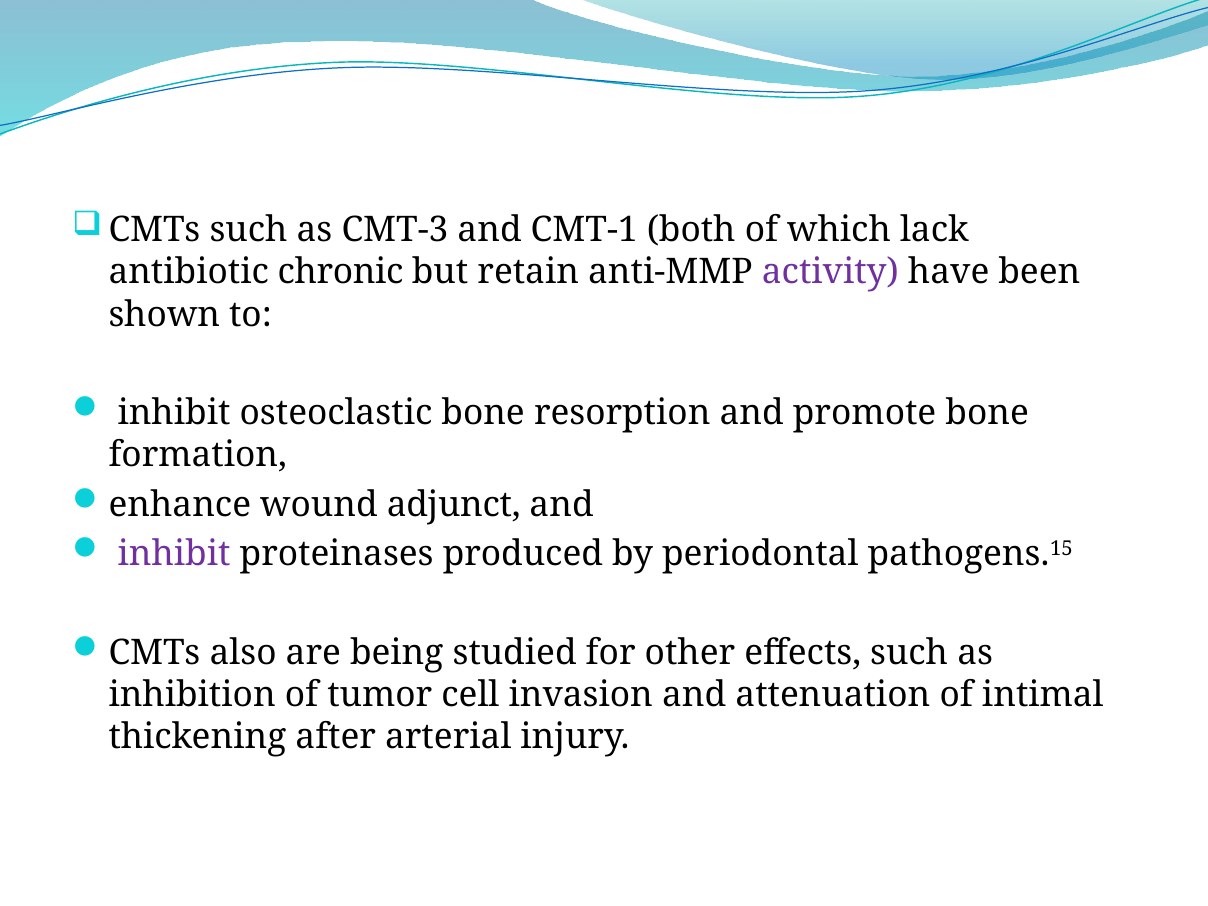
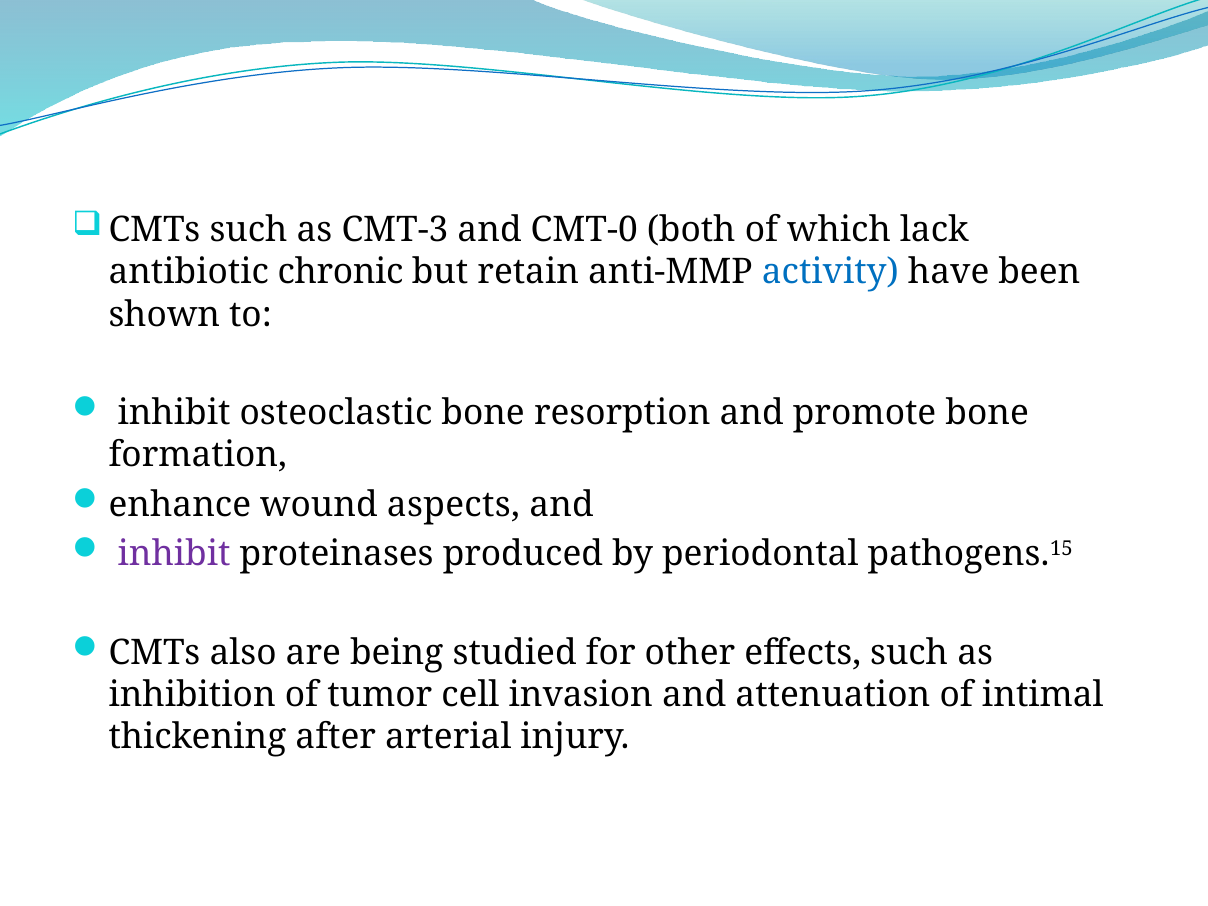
CMT-1: CMT-1 -> CMT-0 (584, 230)
activity colour: purple -> blue (830, 272)
adjunct: adjunct -> aspects (453, 505)
